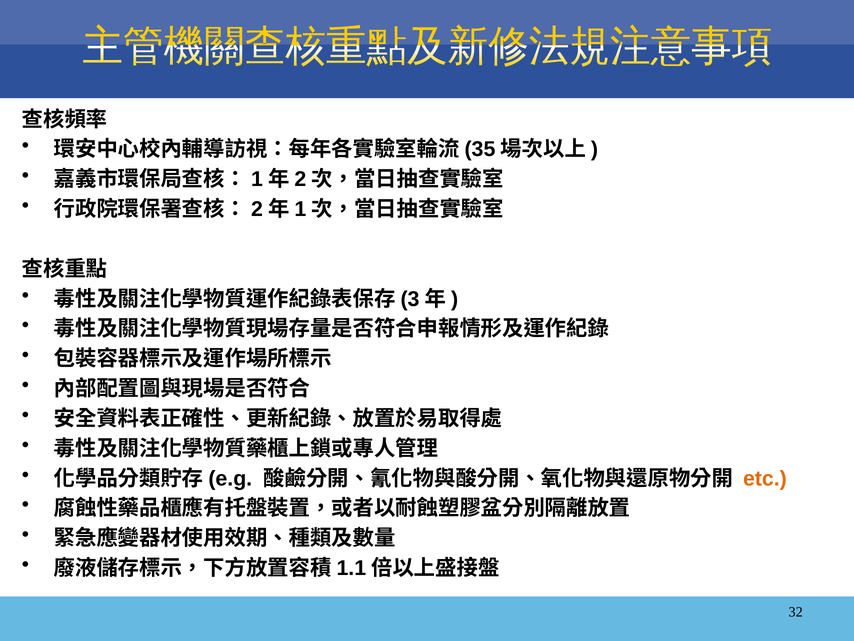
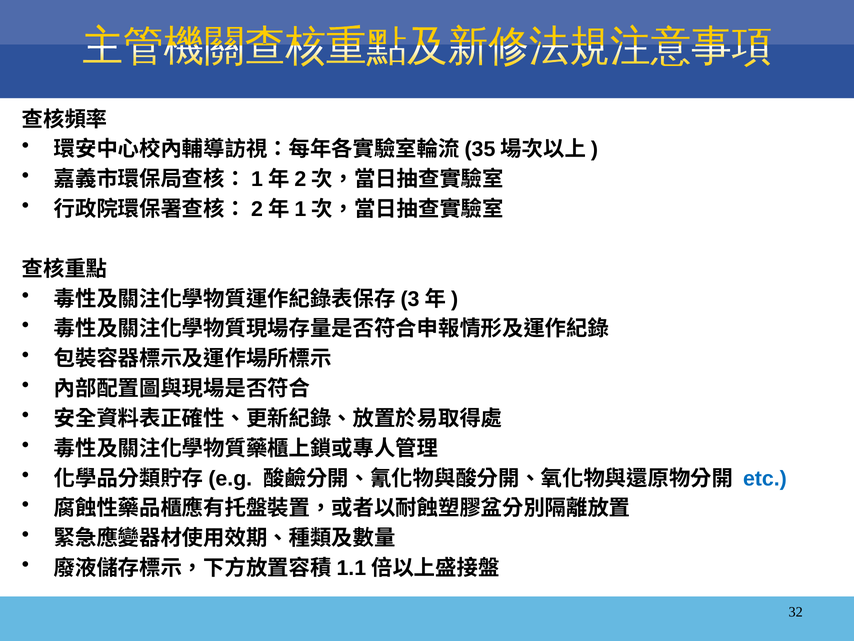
etc colour: orange -> blue (765, 478)
